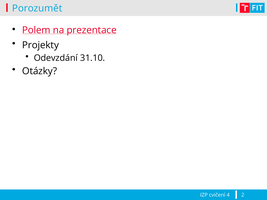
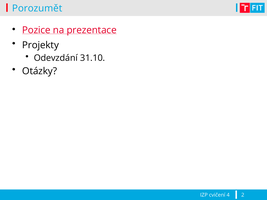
Polem: Polem -> Pozice (36, 30)
